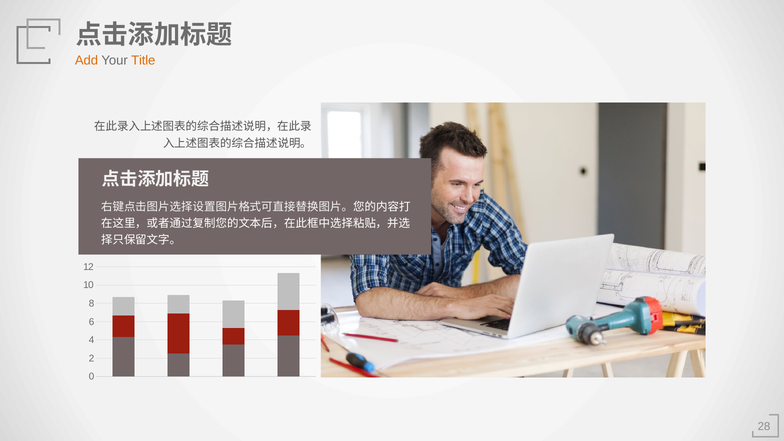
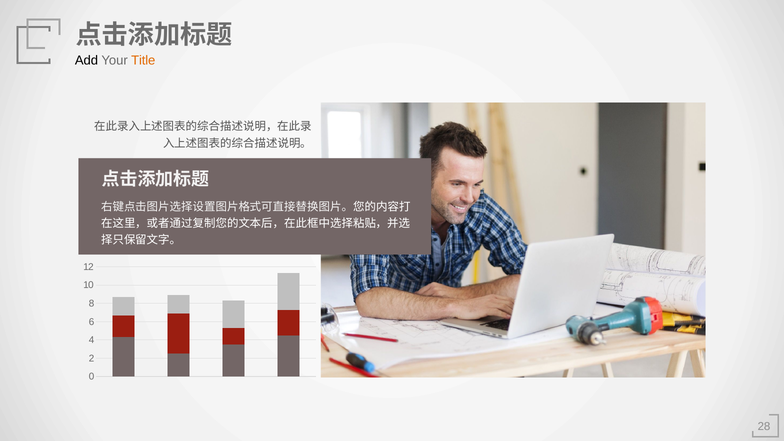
Add colour: orange -> black (87, 61)
